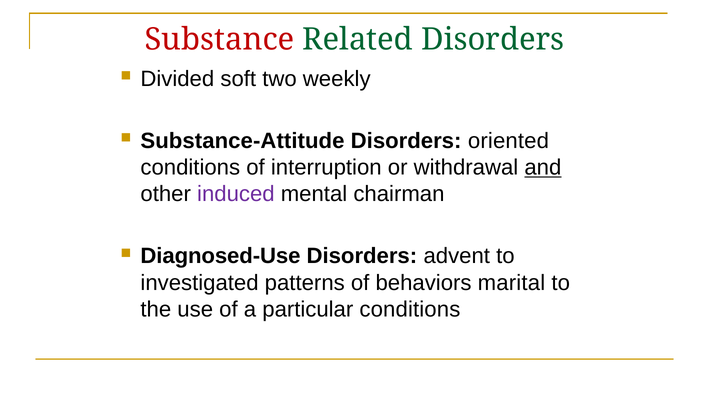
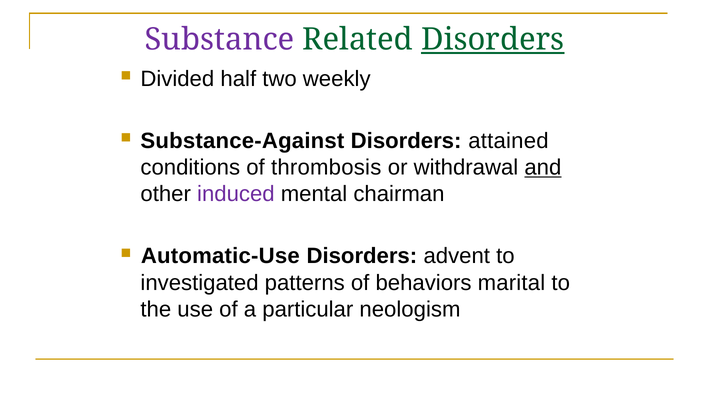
Substance colour: red -> purple (220, 40)
Disorders underline: none -> present (493, 40)
soft: soft -> half (238, 79)
Substance-Attitude: Substance-Attitude -> Substance-Against (242, 141)
oriented: oriented -> attained (508, 141)
interruption: interruption -> thrombosis (326, 167)
Diagnosed-Use: Diagnosed-Use -> Automatic-Use (220, 256)
particular conditions: conditions -> neologism (410, 309)
